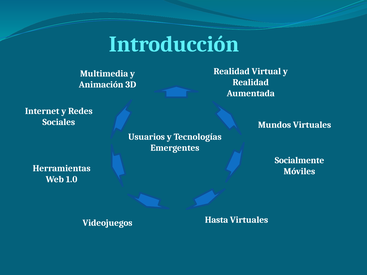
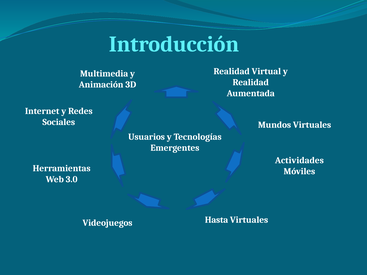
Socialmente: Socialmente -> Actividades (299, 161)
1.0: 1.0 -> 3.0 (72, 180)
